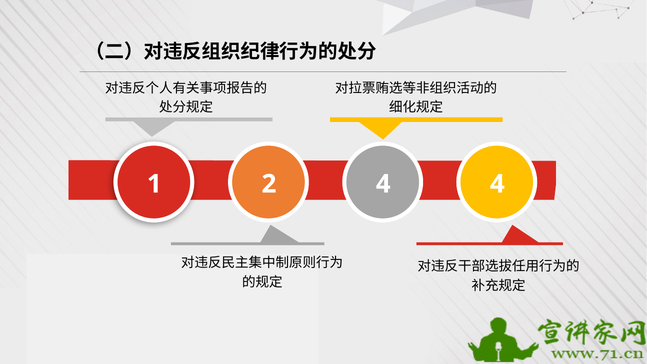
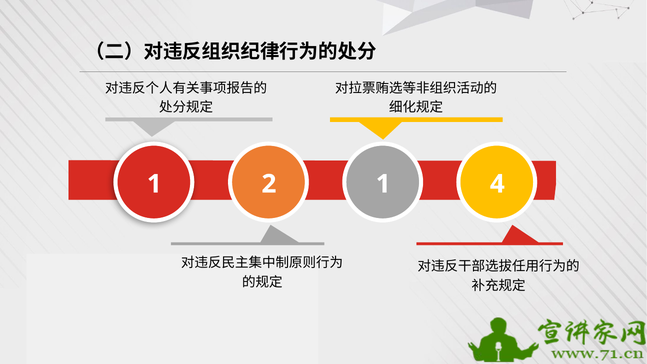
2 4: 4 -> 1 (383, 184)
